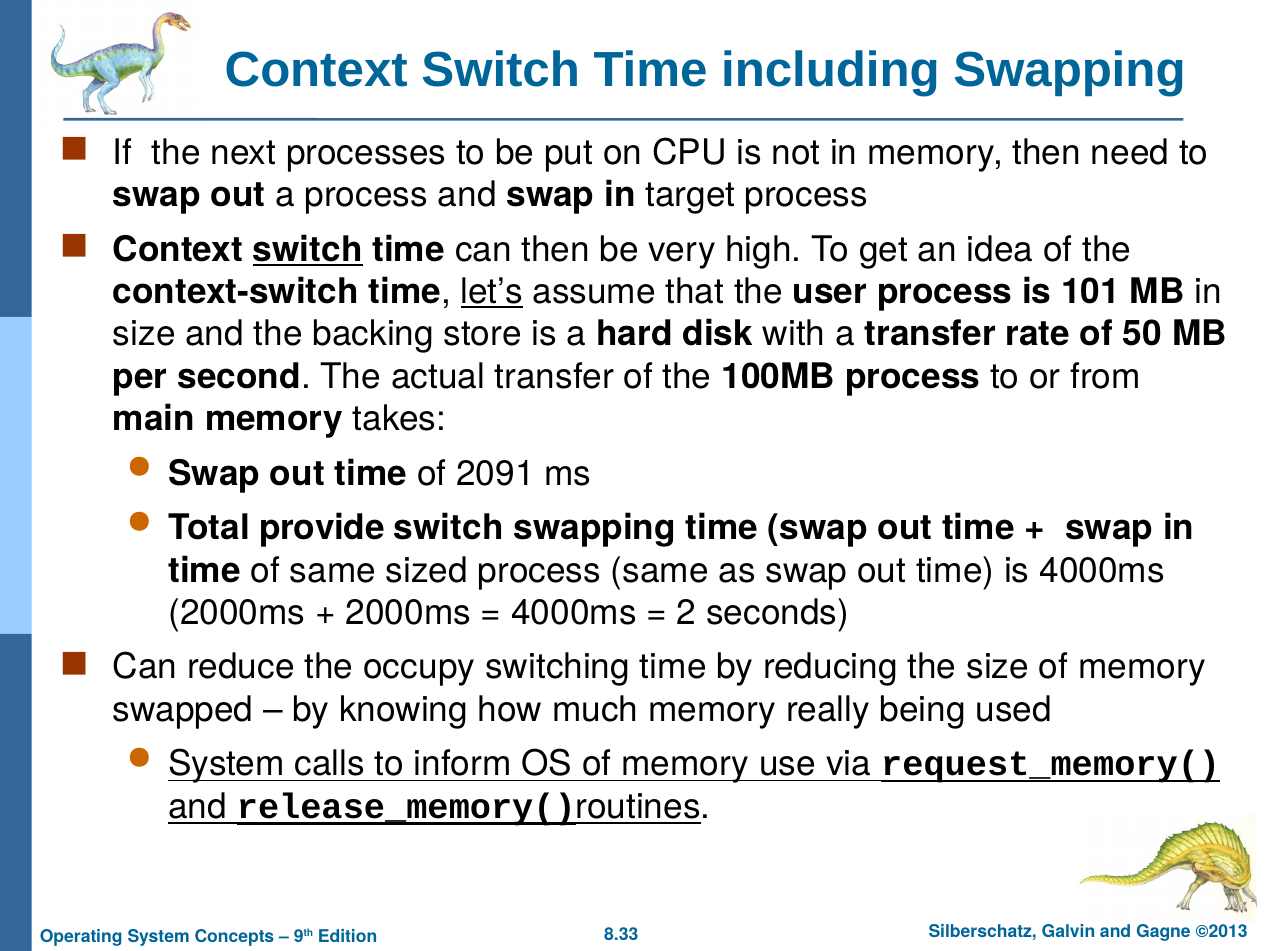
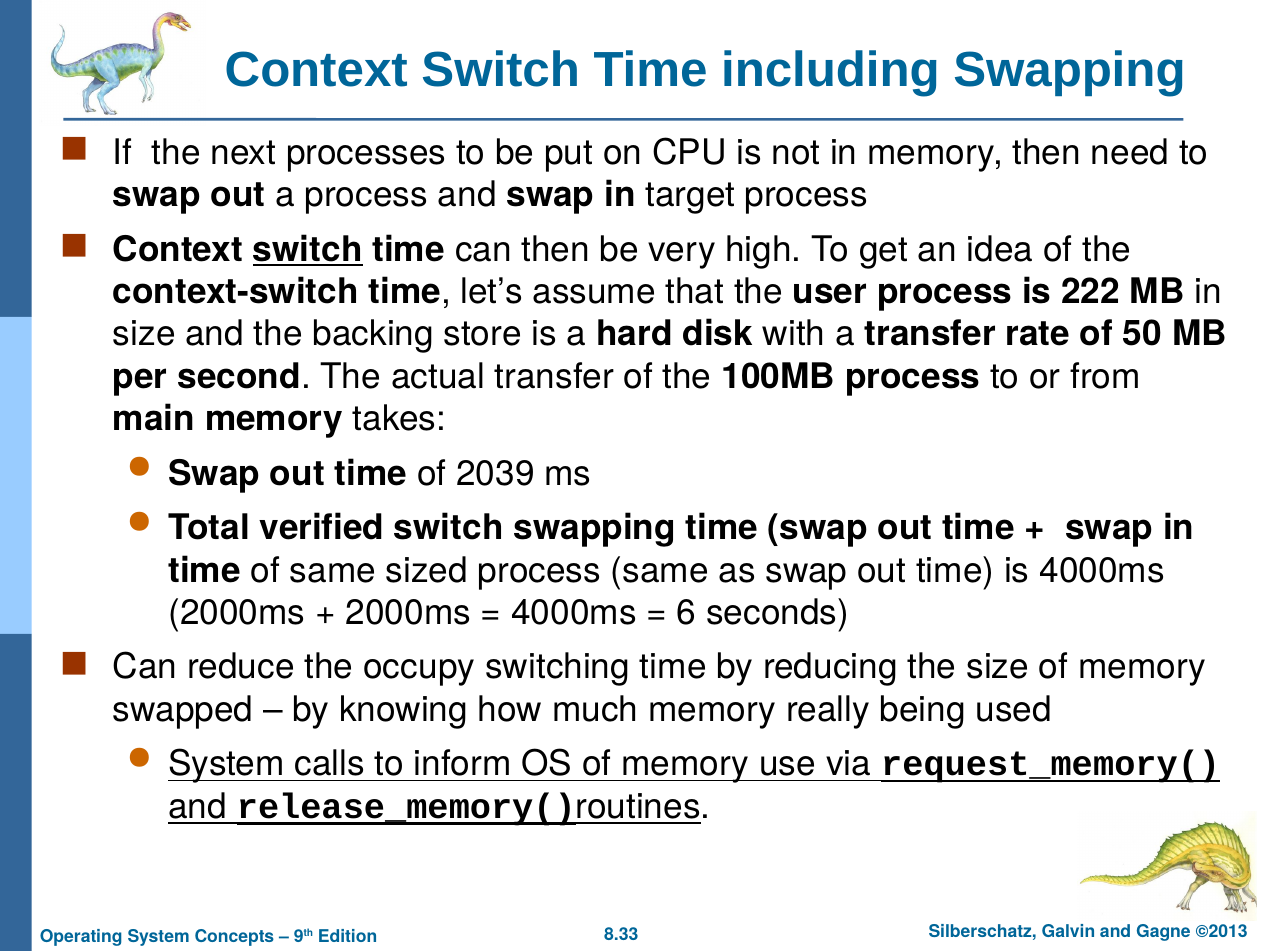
let’s underline: present -> none (492, 292)
101: 101 -> 222 (1091, 292)
2091: 2091 -> 2039 (495, 474)
provide: provide -> verified (322, 528)
2: 2 -> 6 (687, 613)
